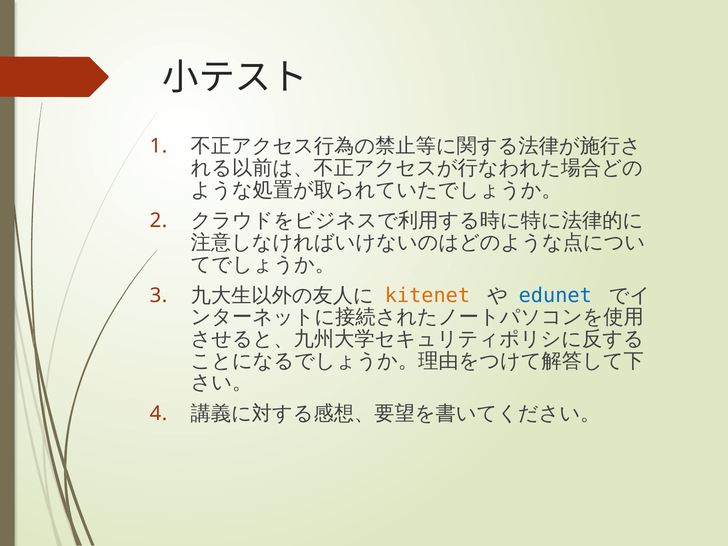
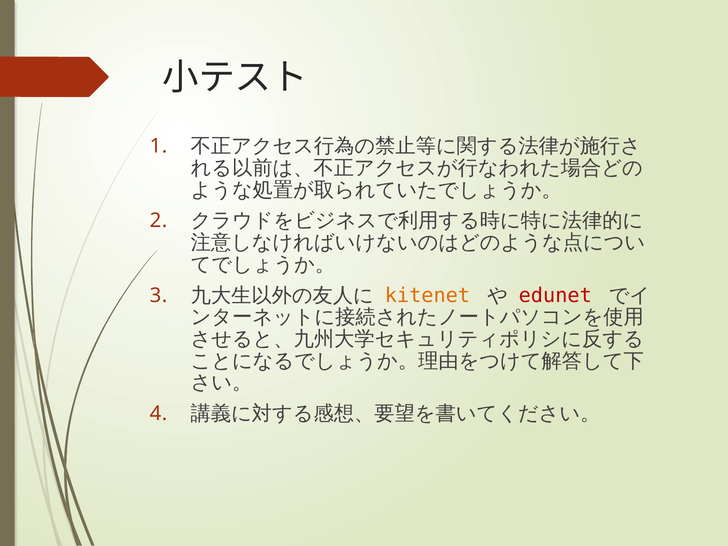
edunet colour: blue -> red (555, 295)
